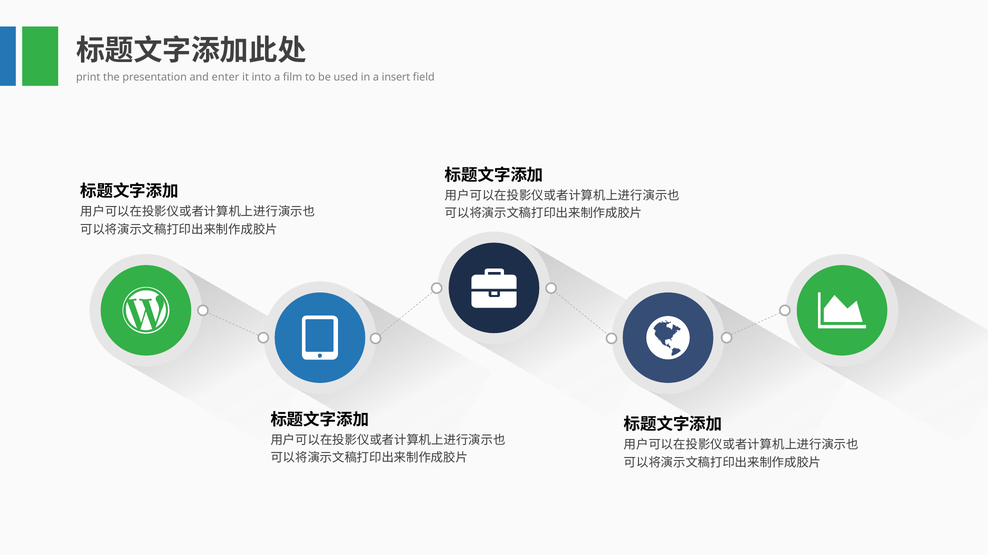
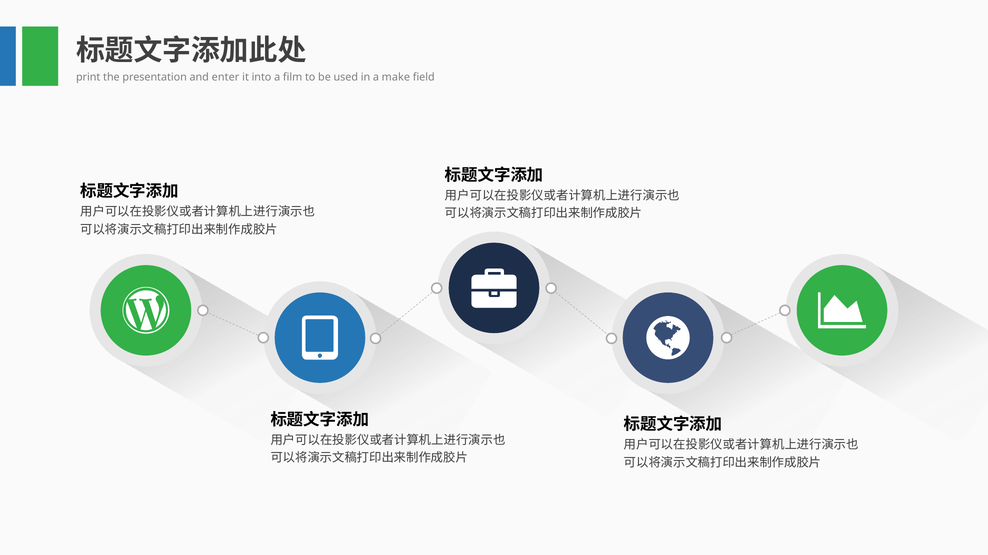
insert: insert -> make (396, 78)
